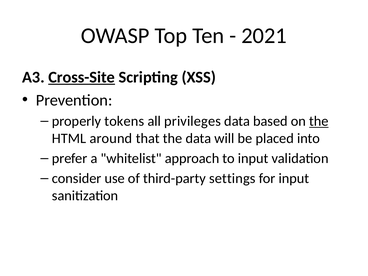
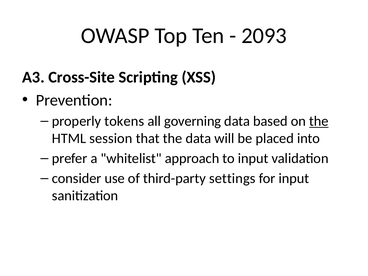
2021: 2021 -> 2093 (264, 36)
Cross-Site underline: present -> none (82, 77)
privileges: privileges -> governing (193, 121)
around: around -> session (111, 138)
